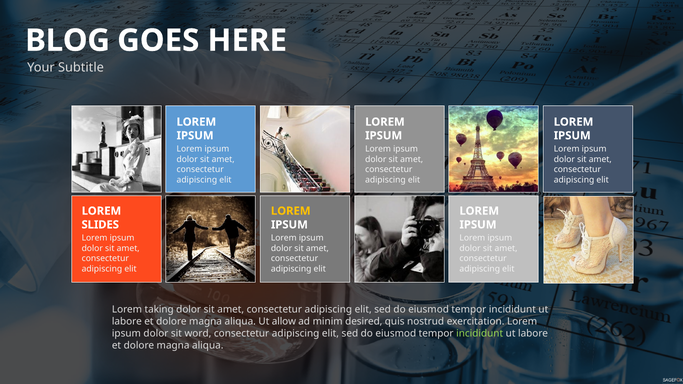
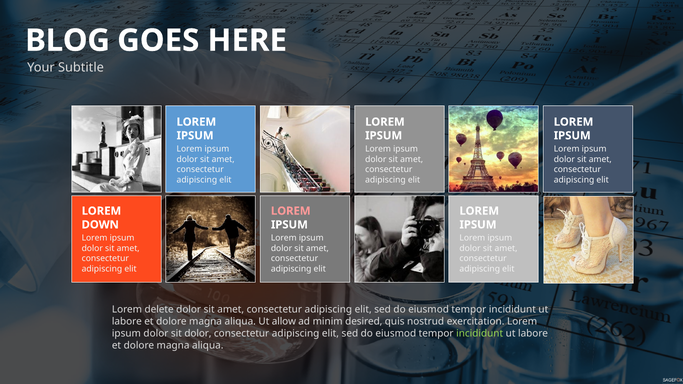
LOREM colour: yellow -> pink (291, 211)
SLIDES: SLIDES -> DOWN (100, 225)
taking: taking -> delete (159, 310)
sit word: word -> dolor (198, 334)
